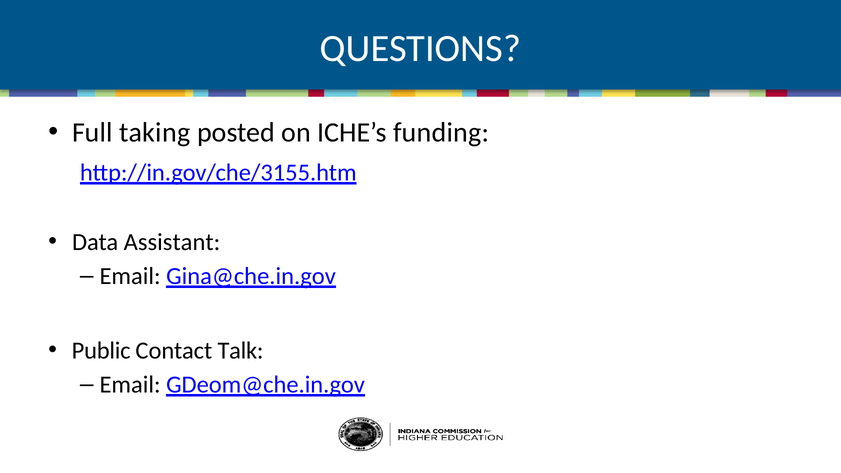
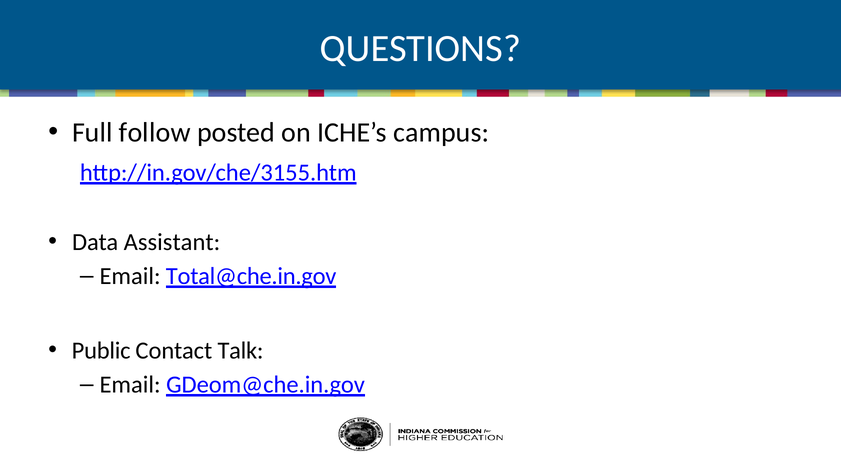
taking: taking -> follow (155, 132)
funding: funding -> campus (441, 132)
Gina@che.in.gov: Gina@che.in.gov -> Total@che.in.gov (251, 276)
